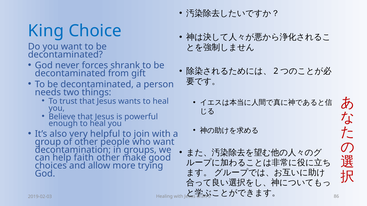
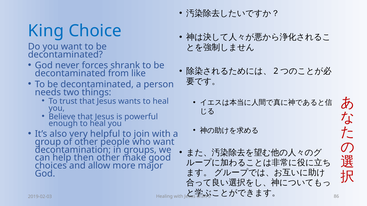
gift: gift -> like (139, 74)
faith: faith -> then (84, 158)
trying: trying -> major (151, 166)
